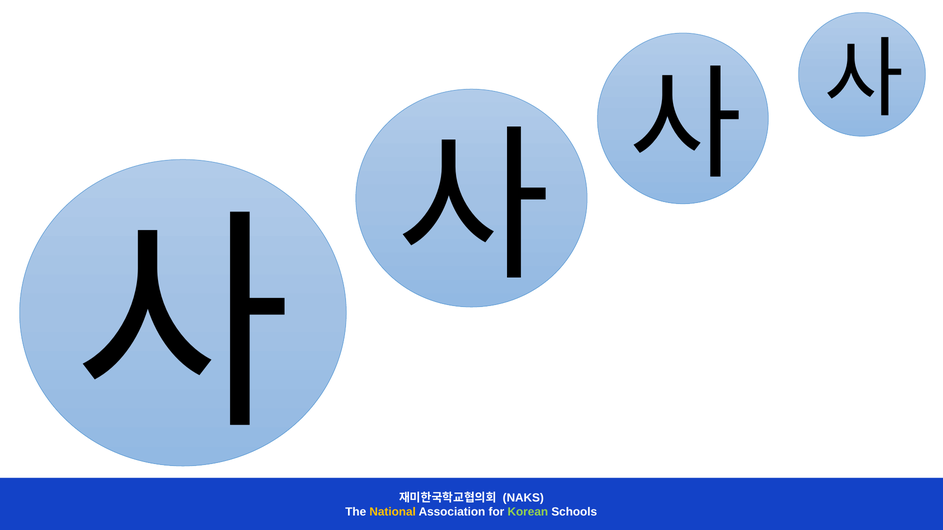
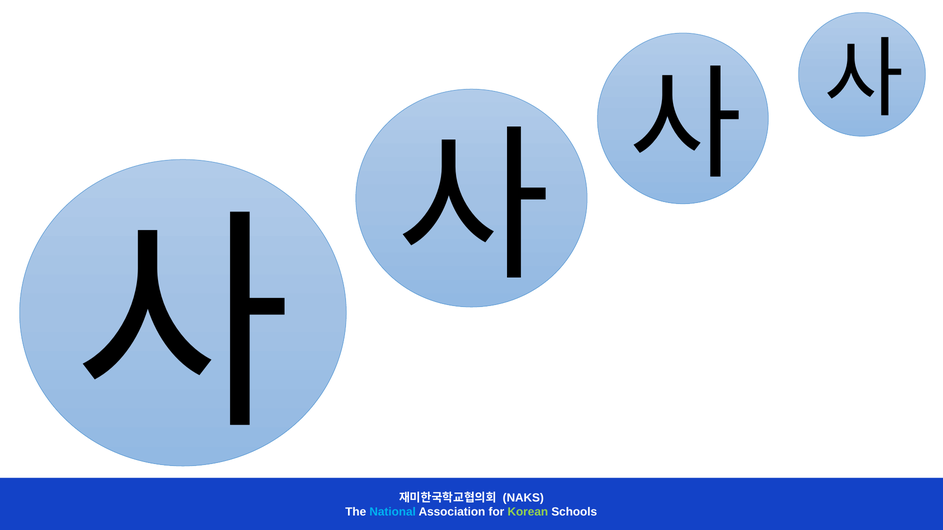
National colour: yellow -> light blue (393, 512)
